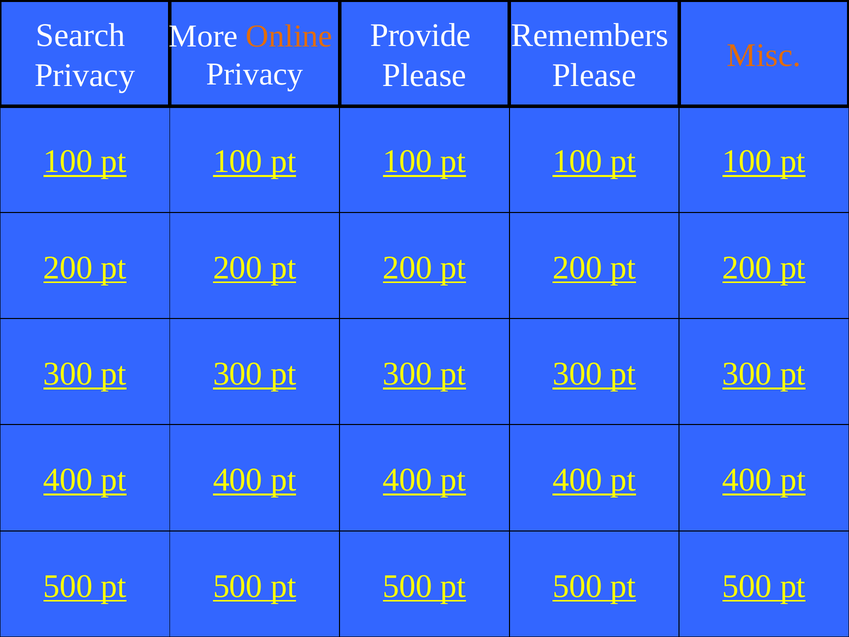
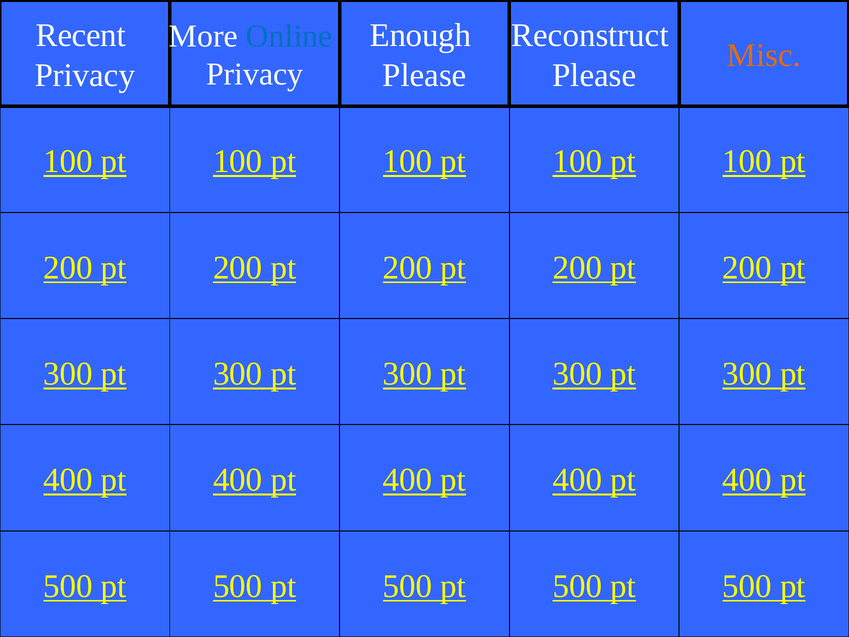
Search: Search -> Recent (81, 36)
Provide: Provide -> Enough (421, 36)
Remembers: Remembers -> Reconstruct (590, 36)
Online colour: orange -> blue (289, 36)
